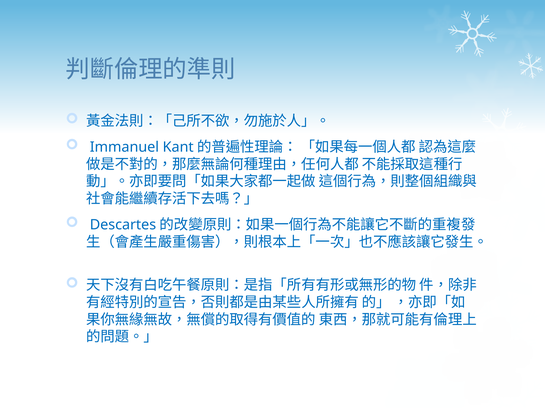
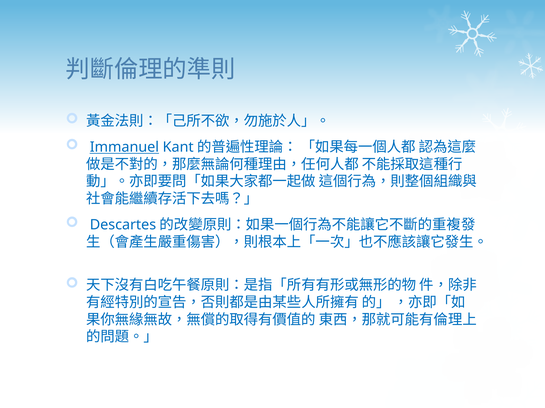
Immanuel underline: none -> present (124, 147)
